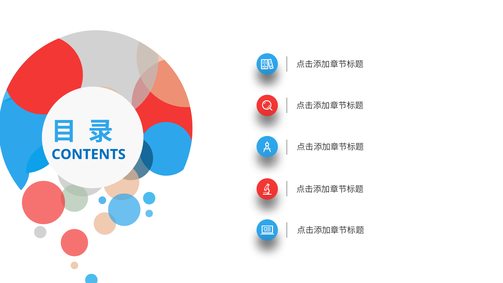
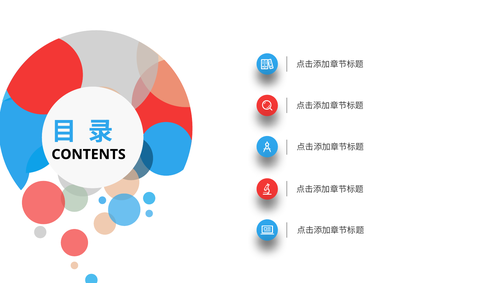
CONTENTS colour: blue -> black (89, 154)
